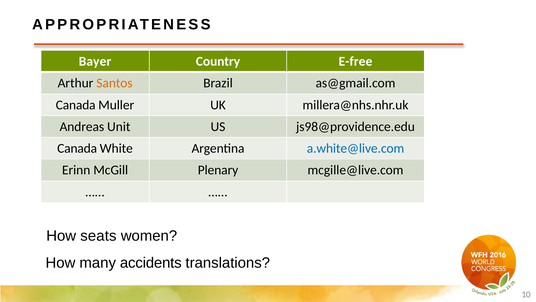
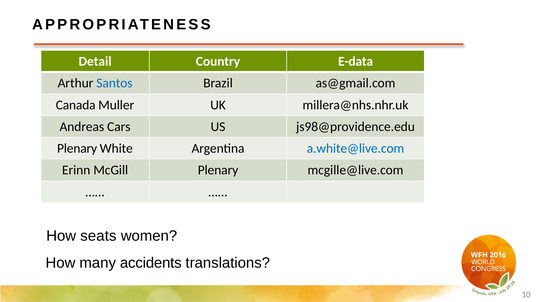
Bayer: Bayer -> Detail (95, 61)
E-free: E-free -> E-data (356, 61)
Santos colour: orange -> blue (114, 83)
Unit: Unit -> Cars (119, 126)
Canada: Canada -> Plenary (77, 148)
